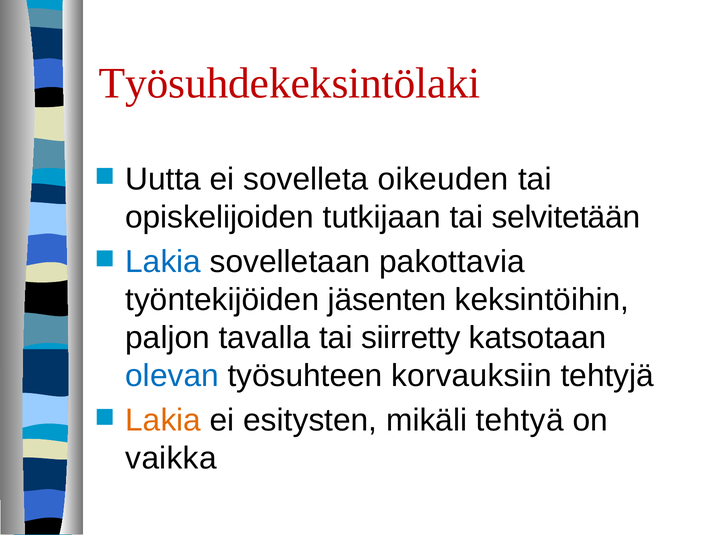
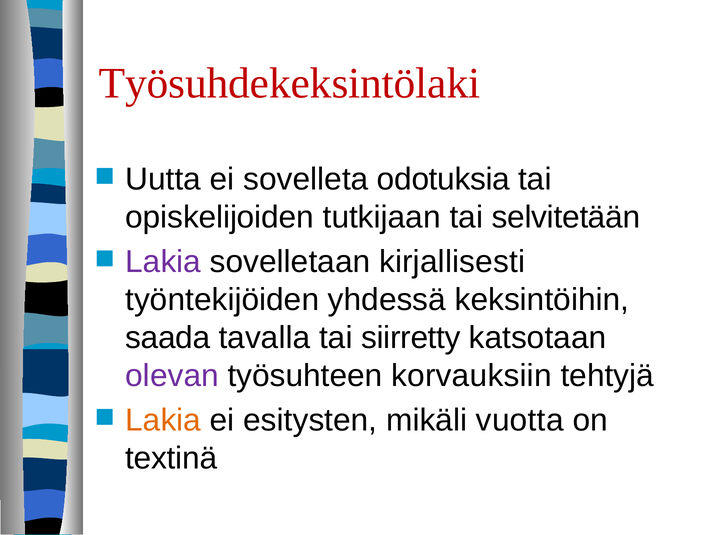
oikeuden: oikeuden -> odotuksia (444, 179)
Lakia colour: blue -> purple (163, 262)
pakottavia: pakottavia -> kirjallisesti (452, 262)
jäsenten: jäsenten -> yhdessä (387, 300)
paljon: paljon -> saada (168, 338)
olevan colour: blue -> purple (172, 376)
tehtyä: tehtyä -> vuotta (520, 420)
vaikka: vaikka -> textinä (171, 458)
